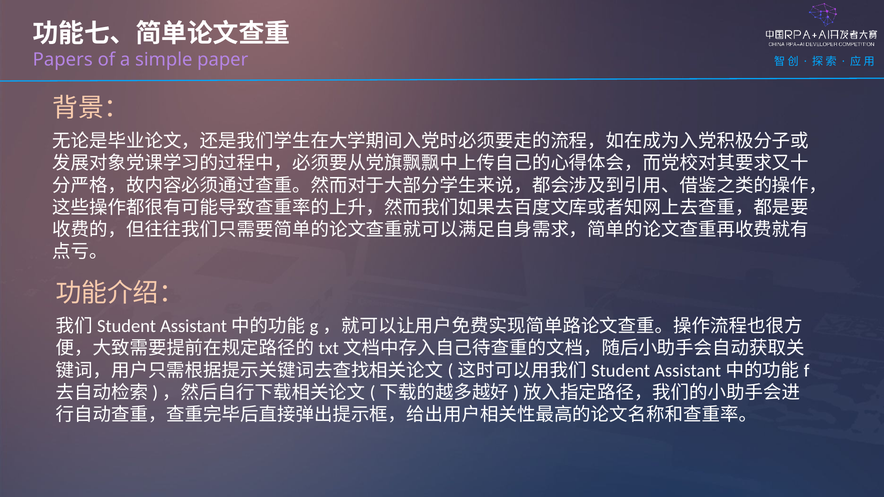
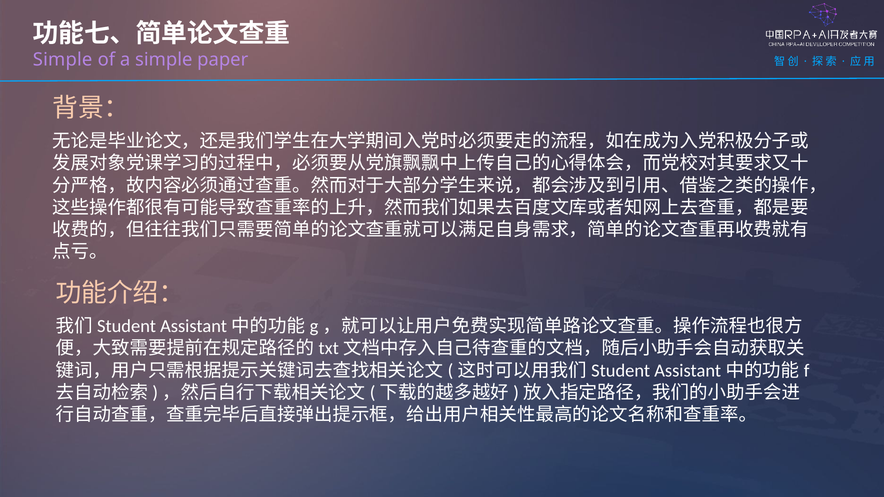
Papers: Papers -> Simple (63, 60)
